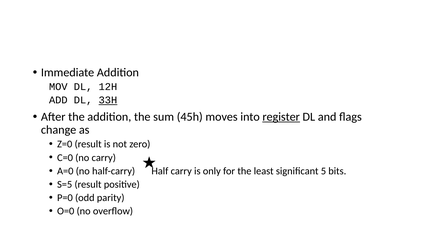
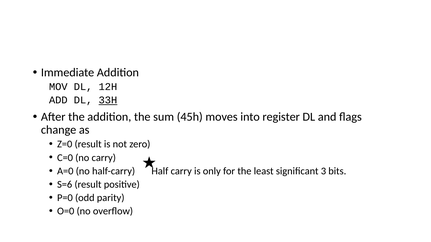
register underline: present -> none (281, 117)
5: 5 -> 3 (323, 171)
S=5: S=5 -> S=6 (65, 185)
